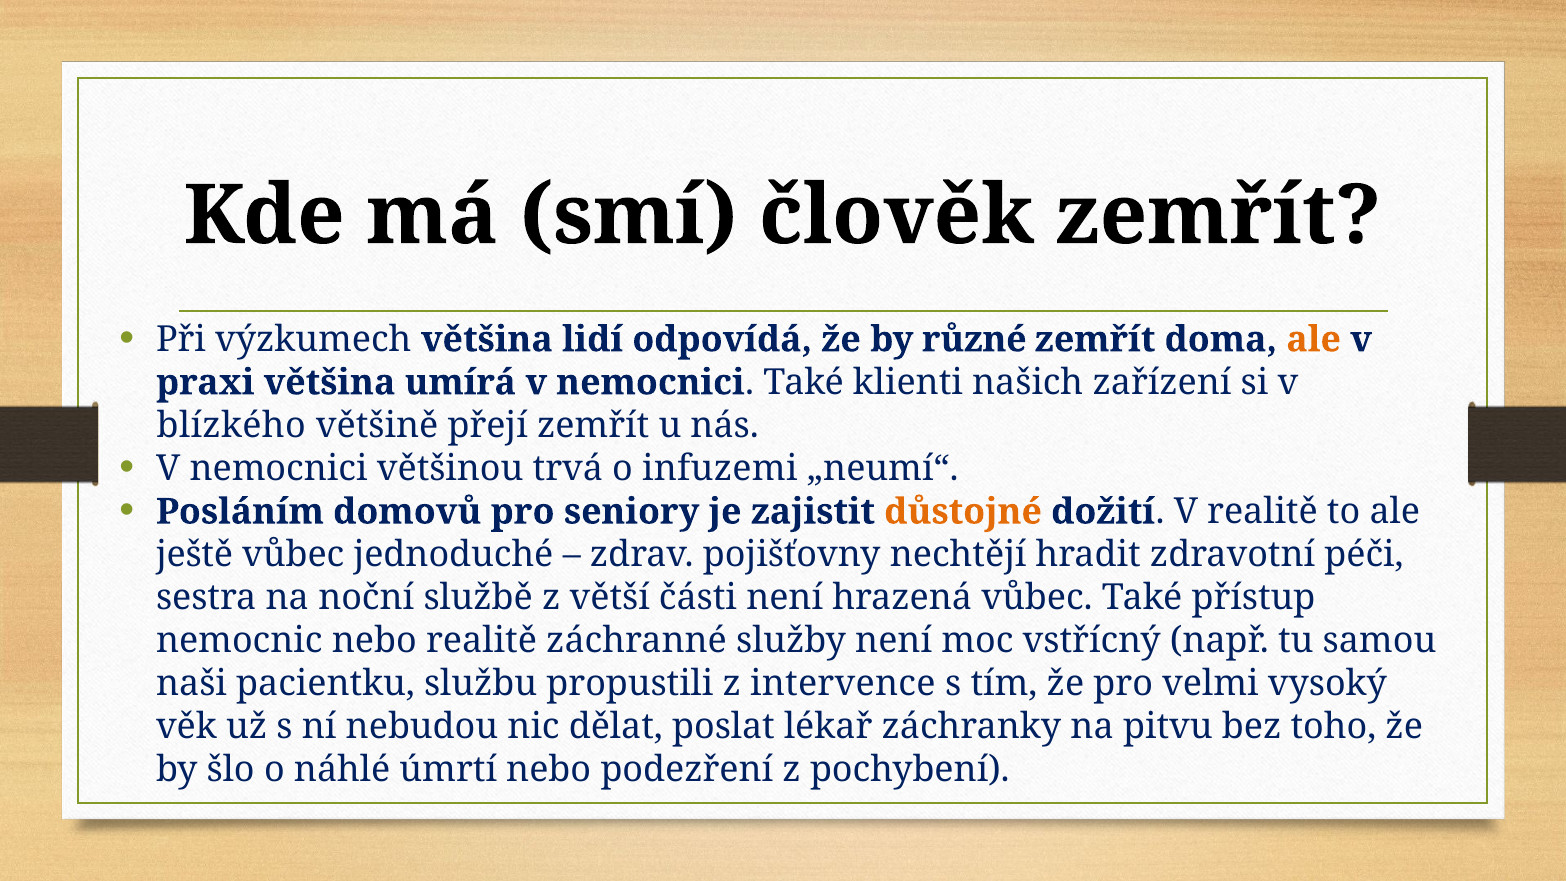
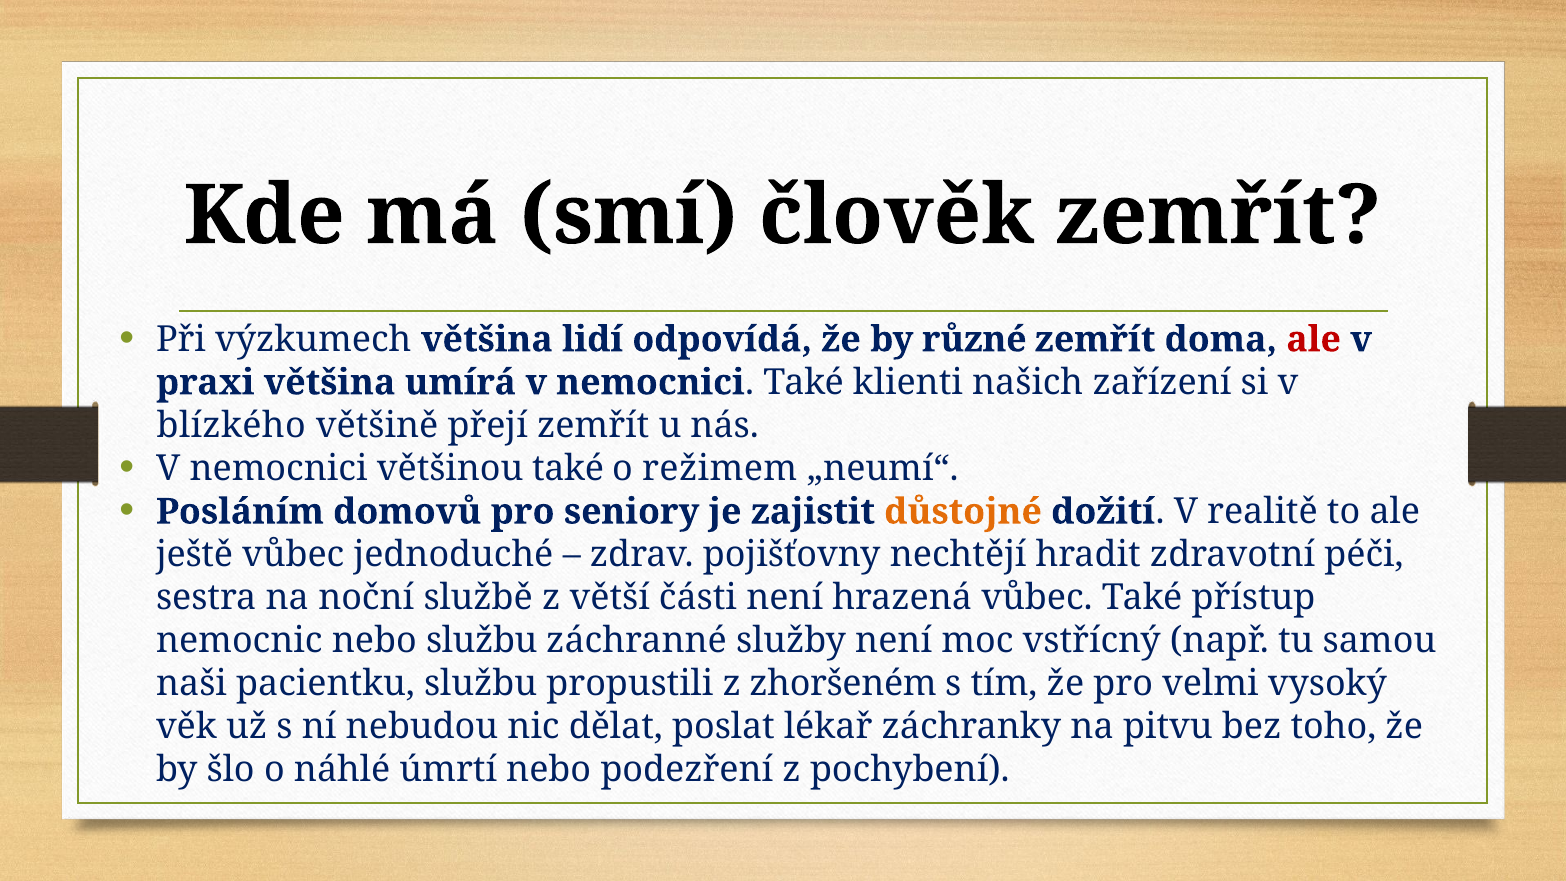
ale colour: orange -> red (1314, 339)
většinou trvá: trvá -> také (568, 469)
infuzemi: infuzemi -> režimem (720, 469)
nebo realitě: realitě -> službu (482, 641)
intervence: intervence -> zhoršeném (843, 684)
